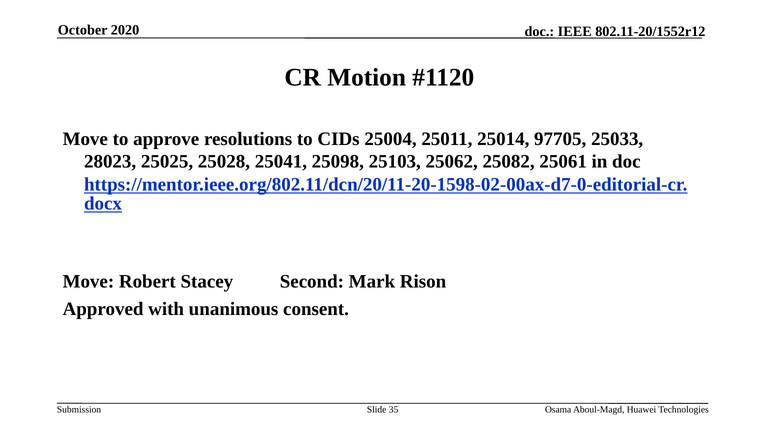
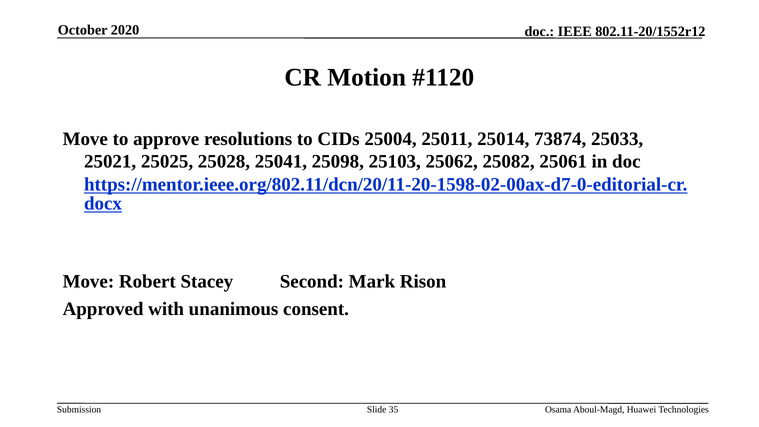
97705: 97705 -> 73874 (560, 139)
28023: 28023 -> 25021 (110, 162)
